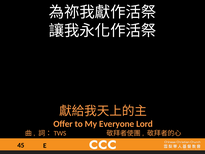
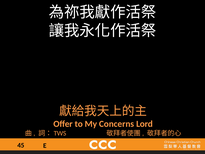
Everyone: Everyone -> Concerns (117, 124)
